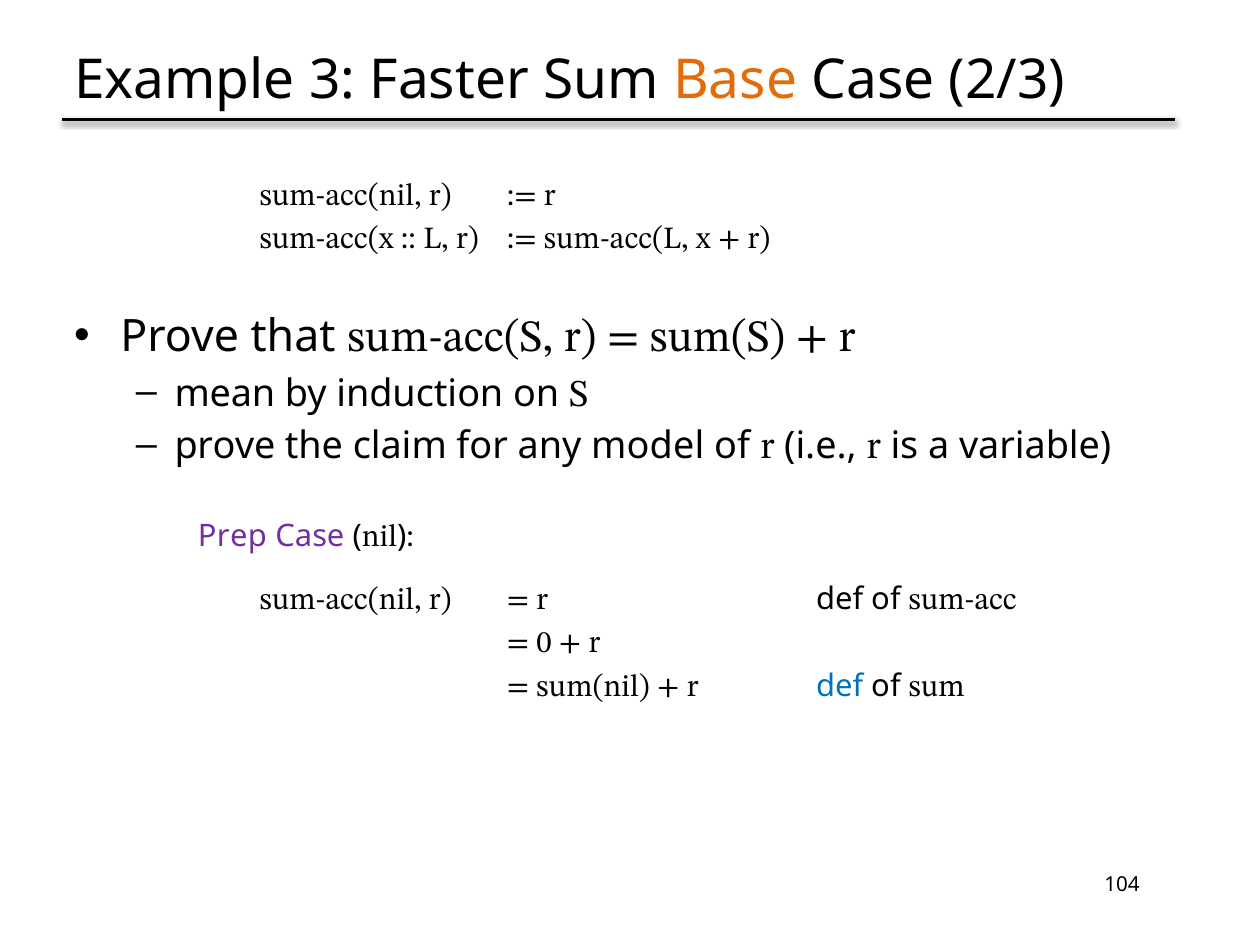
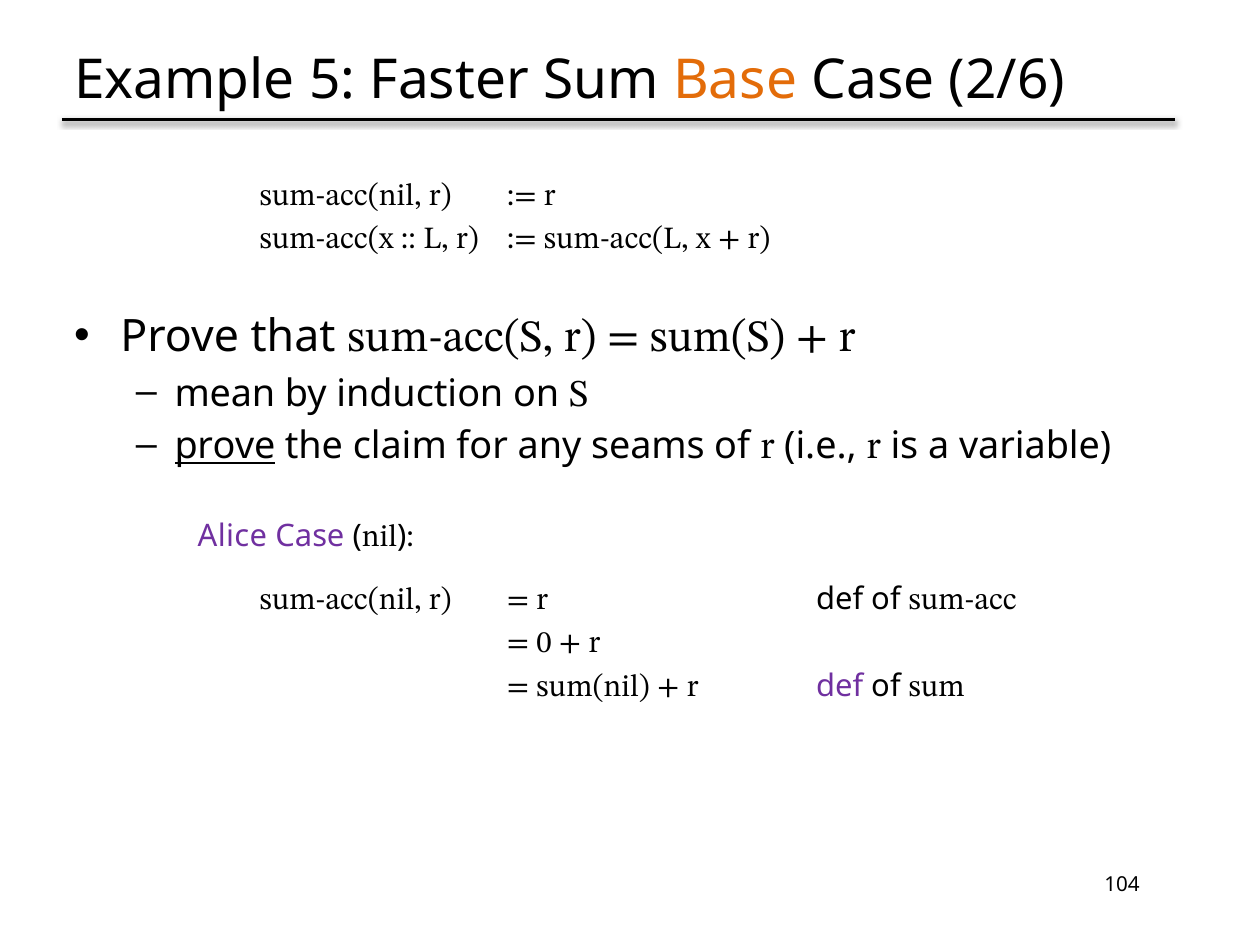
3: 3 -> 5 (332, 80)
2/3: 2/3 -> 2/6 (1007, 80)
prove underline: none -> present (225, 446)
model: model -> seams (648, 446)
Prep: Prep -> Alice (232, 537)
def colour: blue -> purple (840, 686)
